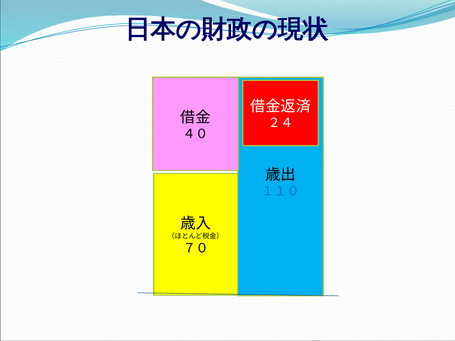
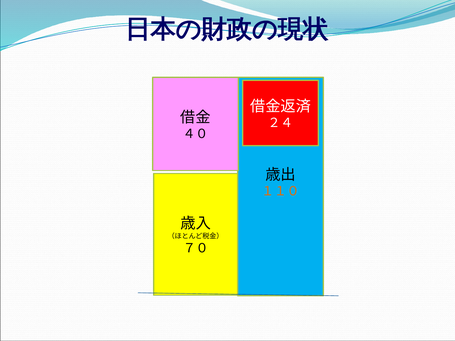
１１０ colour: blue -> orange (281, 191)
